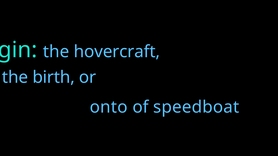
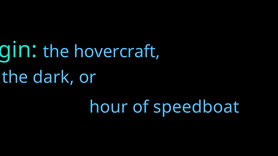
birth: birth -> dark (53, 77)
onto: onto -> hour (109, 107)
